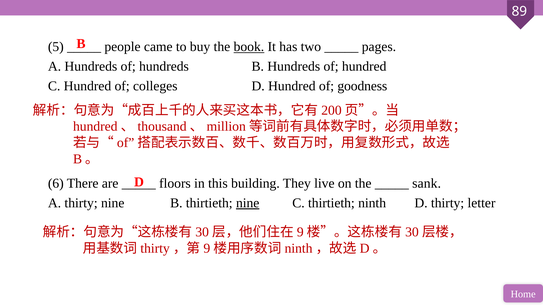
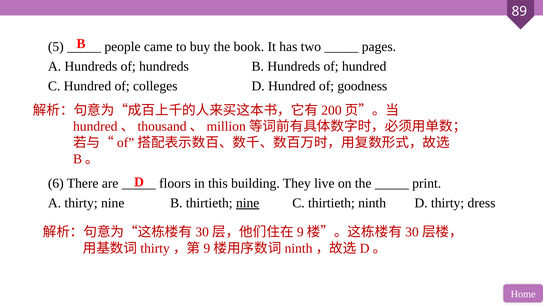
book underline: present -> none (249, 47)
sank: sank -> print (427, 184)
letter: letter -> dress (482, 203)
